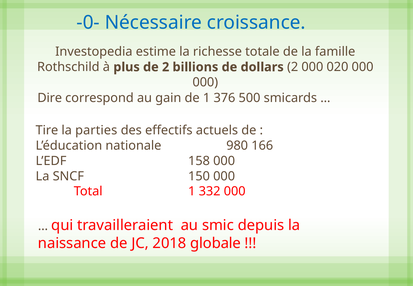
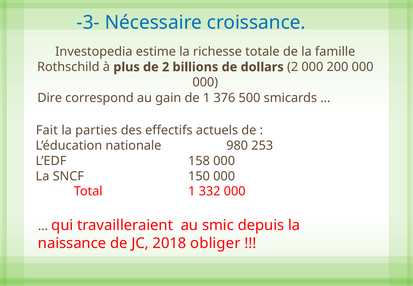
-0-: -0- -> -3- (88, 22)
020: 020 -> 200 (337, 67)
Tire: Tire -> Fait (47, 130)
166: 166 -> 253 (262, 146)
globale: globale -> obliger (215, 243)
